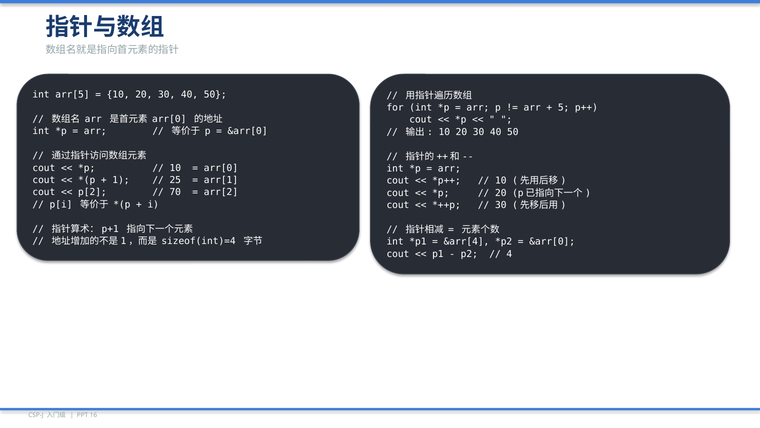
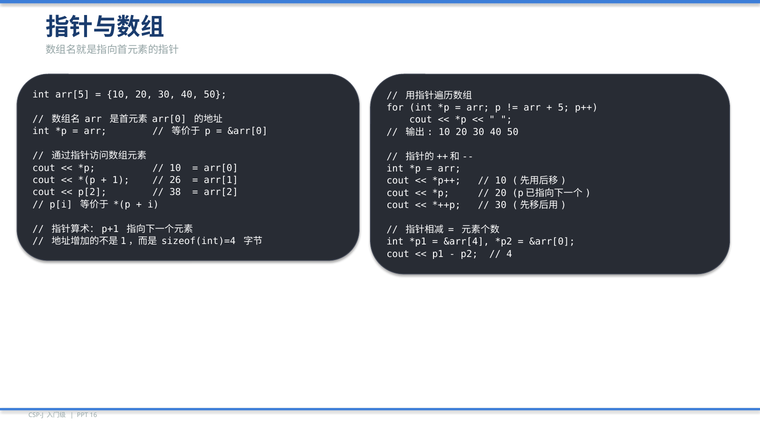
25: 25 -> 26 (175, 180)
70: 70 -> 38 (175, 192)
